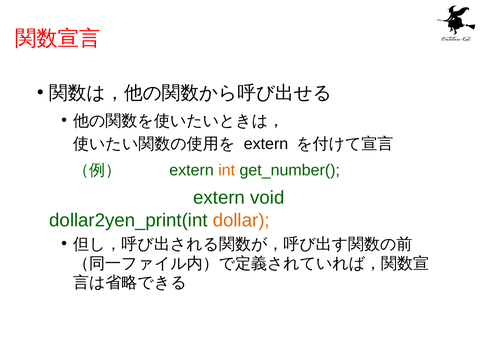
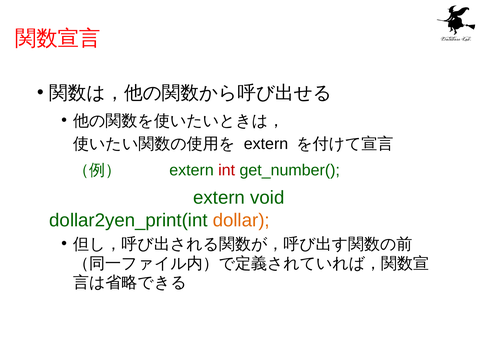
int colour: orange -> red (227, 170)
